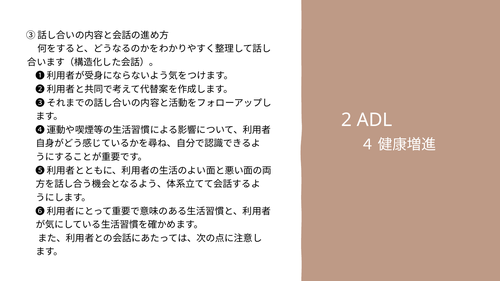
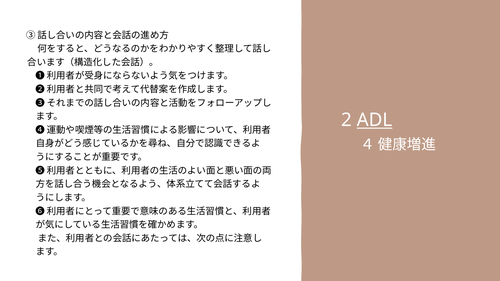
ADL underline: none -> present (375, 120)
